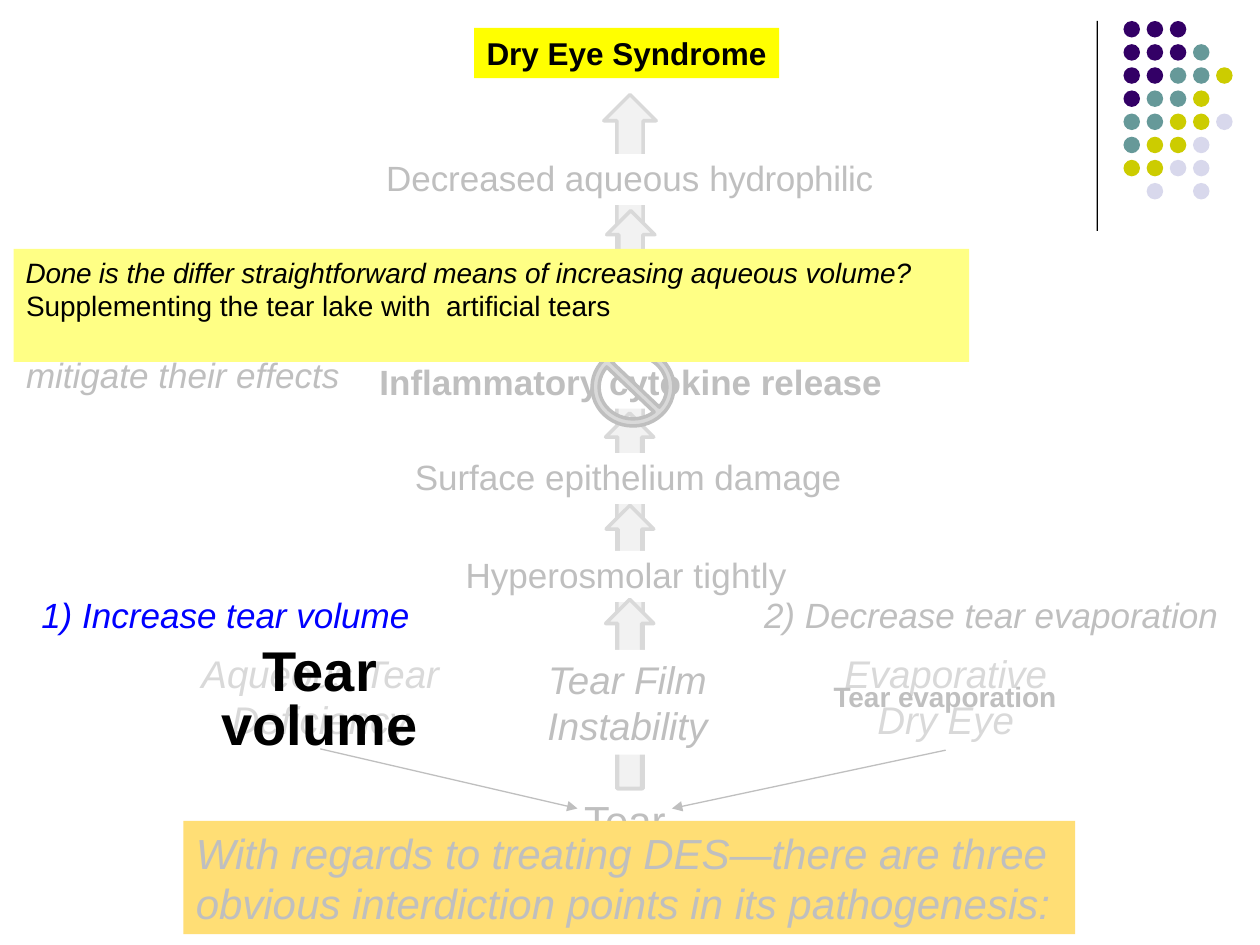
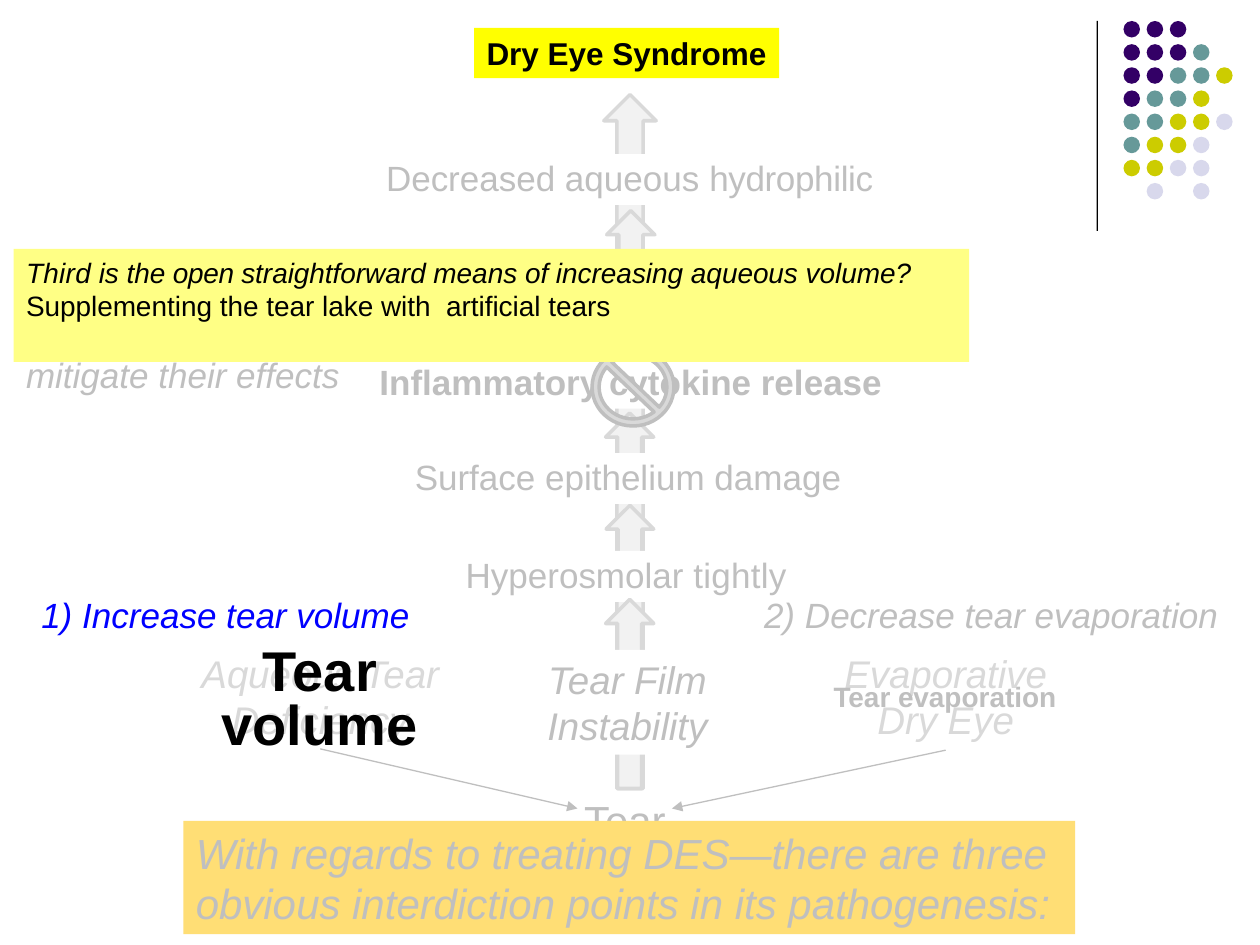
Done: Done -> Third (58, 274)
differ: differ -> open (204, 274)
